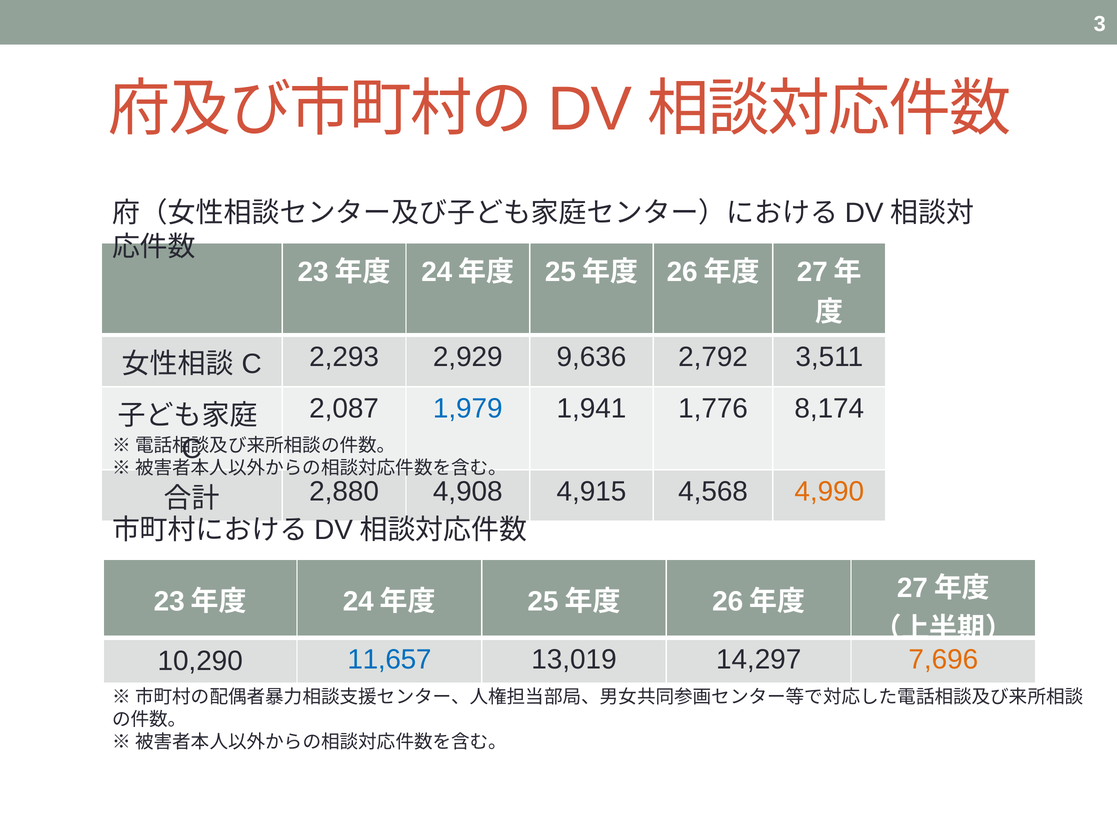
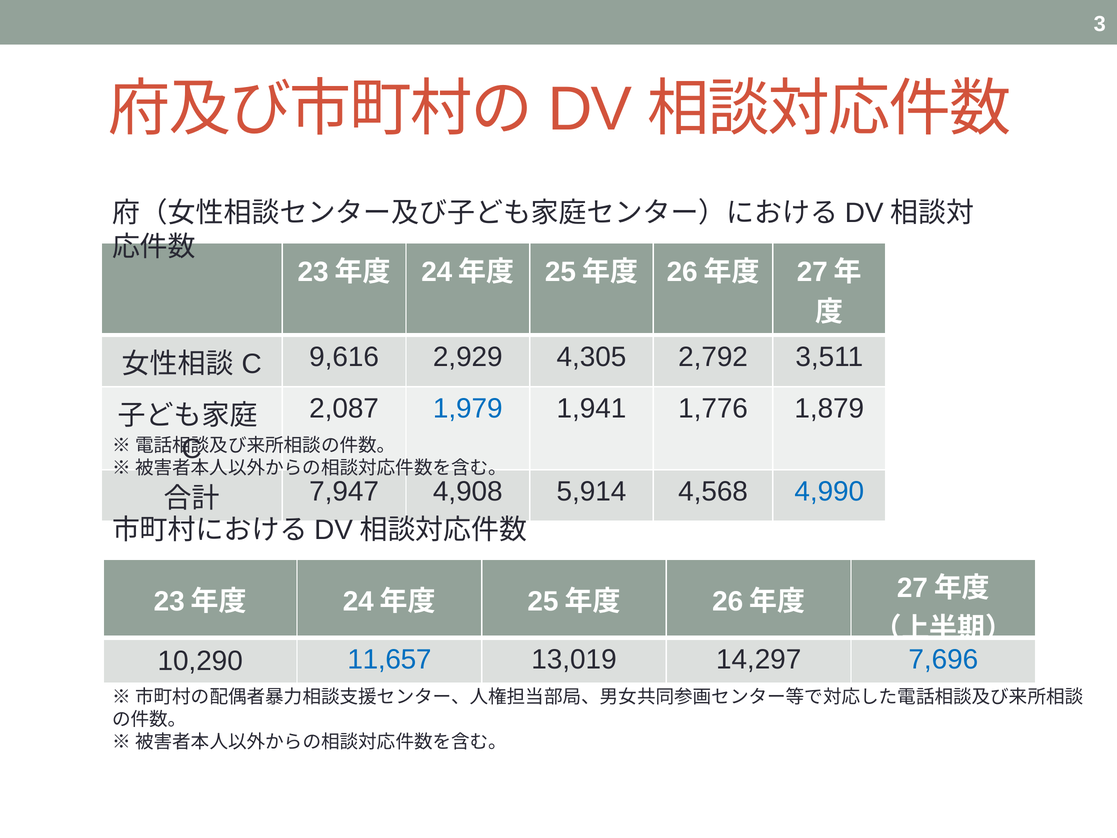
2,293: 2,293 -> 9,616 (344, 357)
9,636: 9,636 -> 4,305 (591, 357)
8,174: 8,174 -> 1,879 (829, 408)
2,880: 2,880 -> 7,947 (344, 491)
4,915: 4,915 -> 5,914 (591, 491)
4,990 colour: orange -> blue (829, 491)
7,696 colour: orange -> blue (943, 659)
